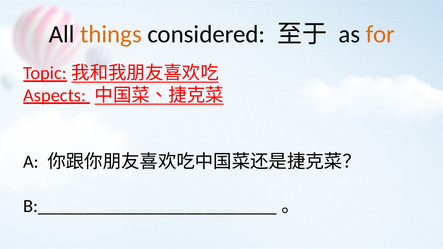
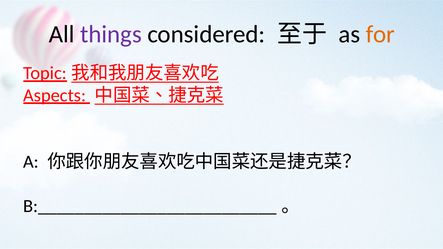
things colour: orange -> purple (111, 34)
